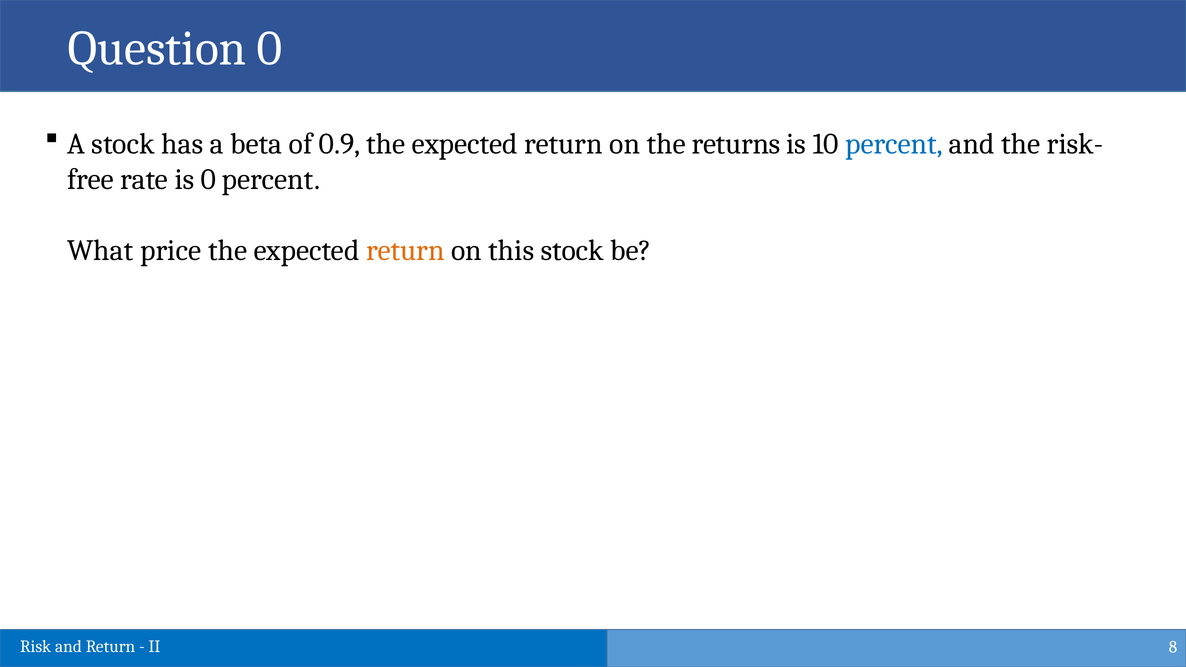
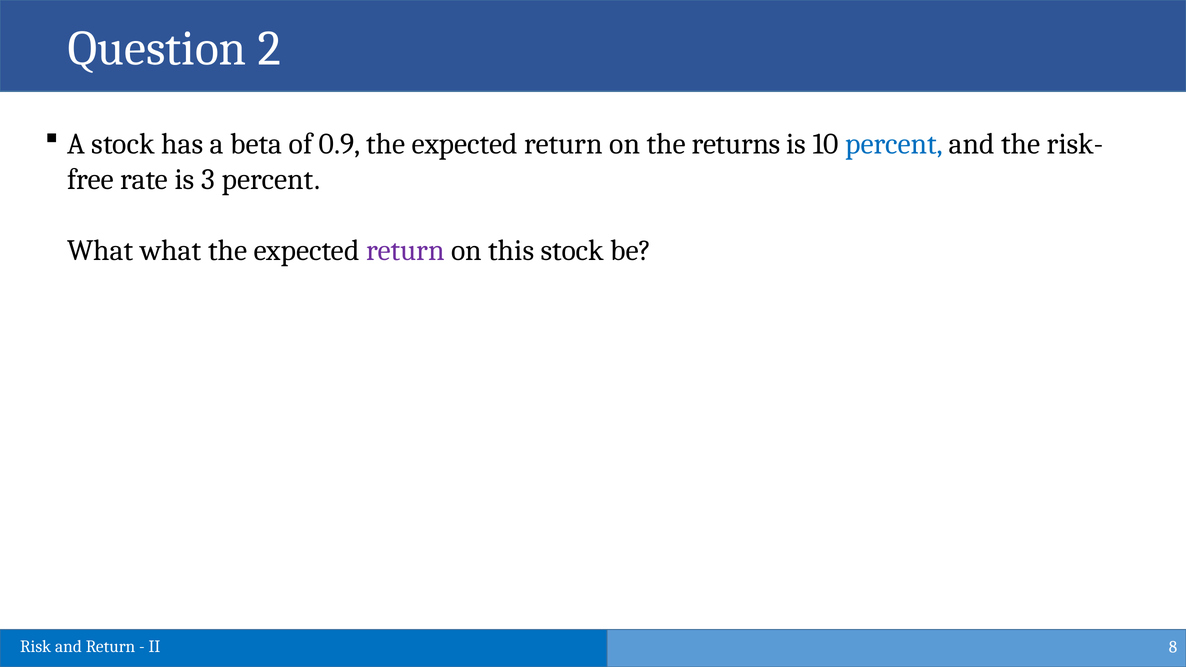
Question 0: 0 -> 2 (269, 49)
is 0: 0 -> 3 (208, 179)
What price: price -> what (171, 251)
return colour: orange -> purple (405, 251)
